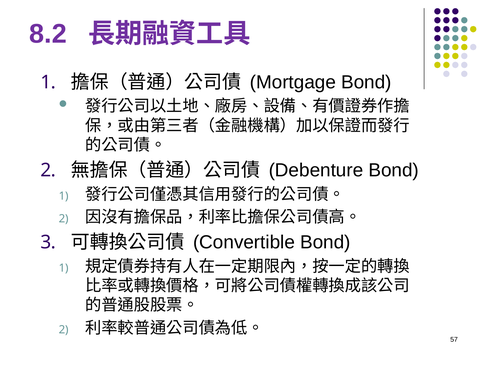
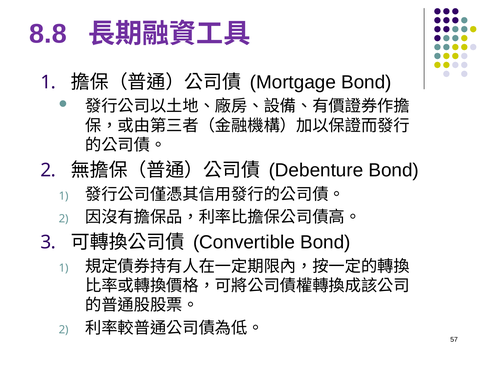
8.2: 8.2 -> 8.8 (48, 34)
